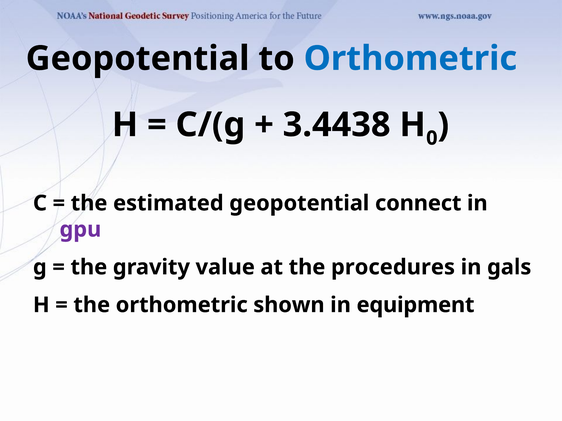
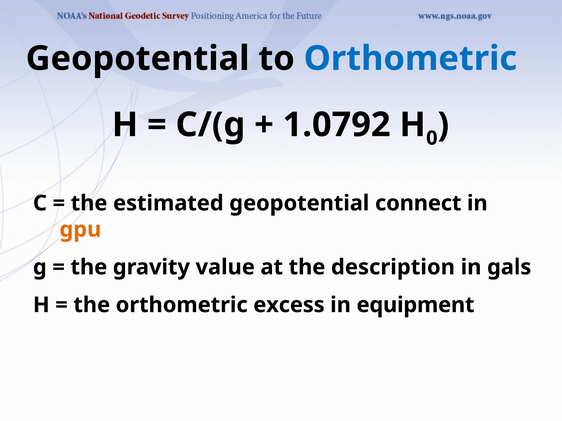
3.4438: 3.4438 -> 1.0792 (337, 125)
gpu colour: purple -> orange (80, 230)
procedures: procedures -> description (393, 267)
shown: shown -> excess (289, 305)
